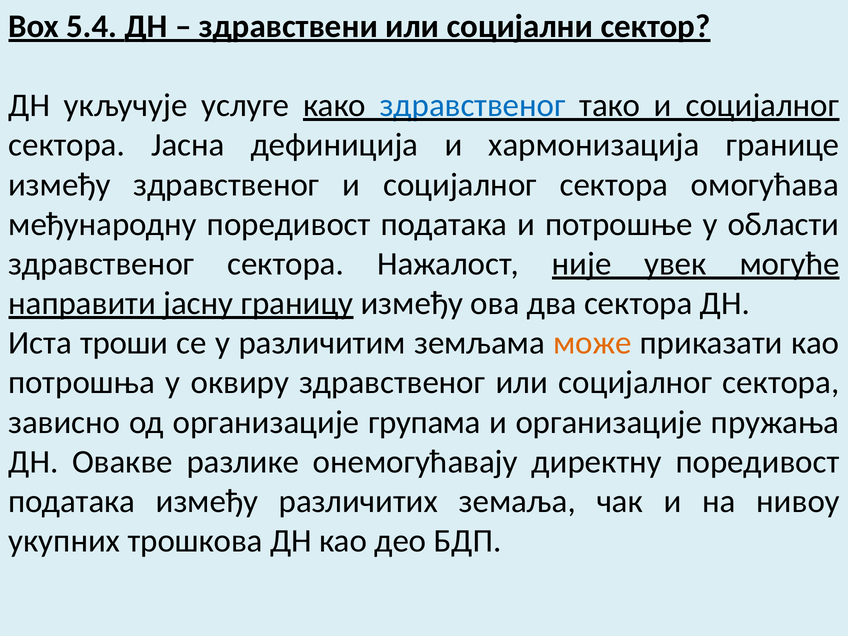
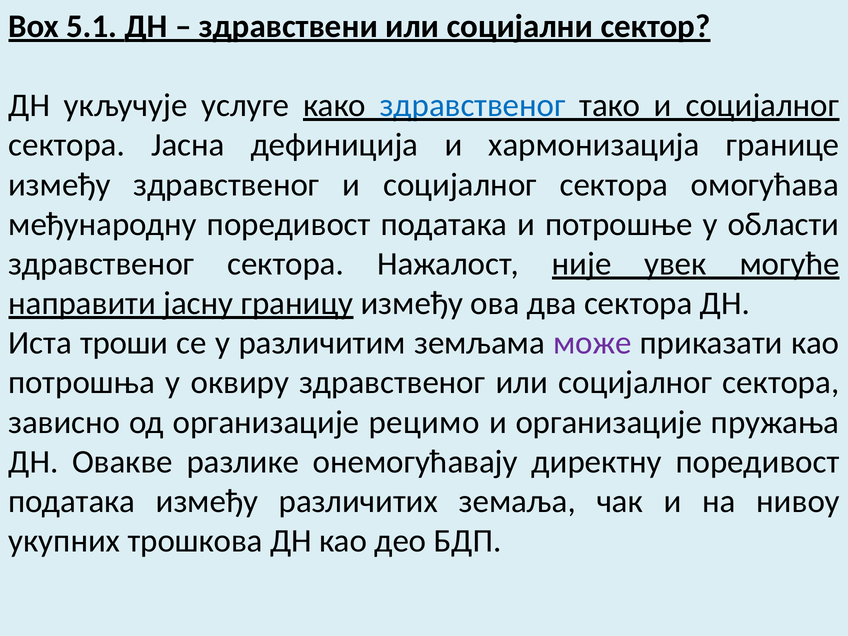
5.4: 5.4 -> 5.1 (92, 26)
може colour: orange -> purple (592, 343)
групама: групама -> рецимо (424, 422)
